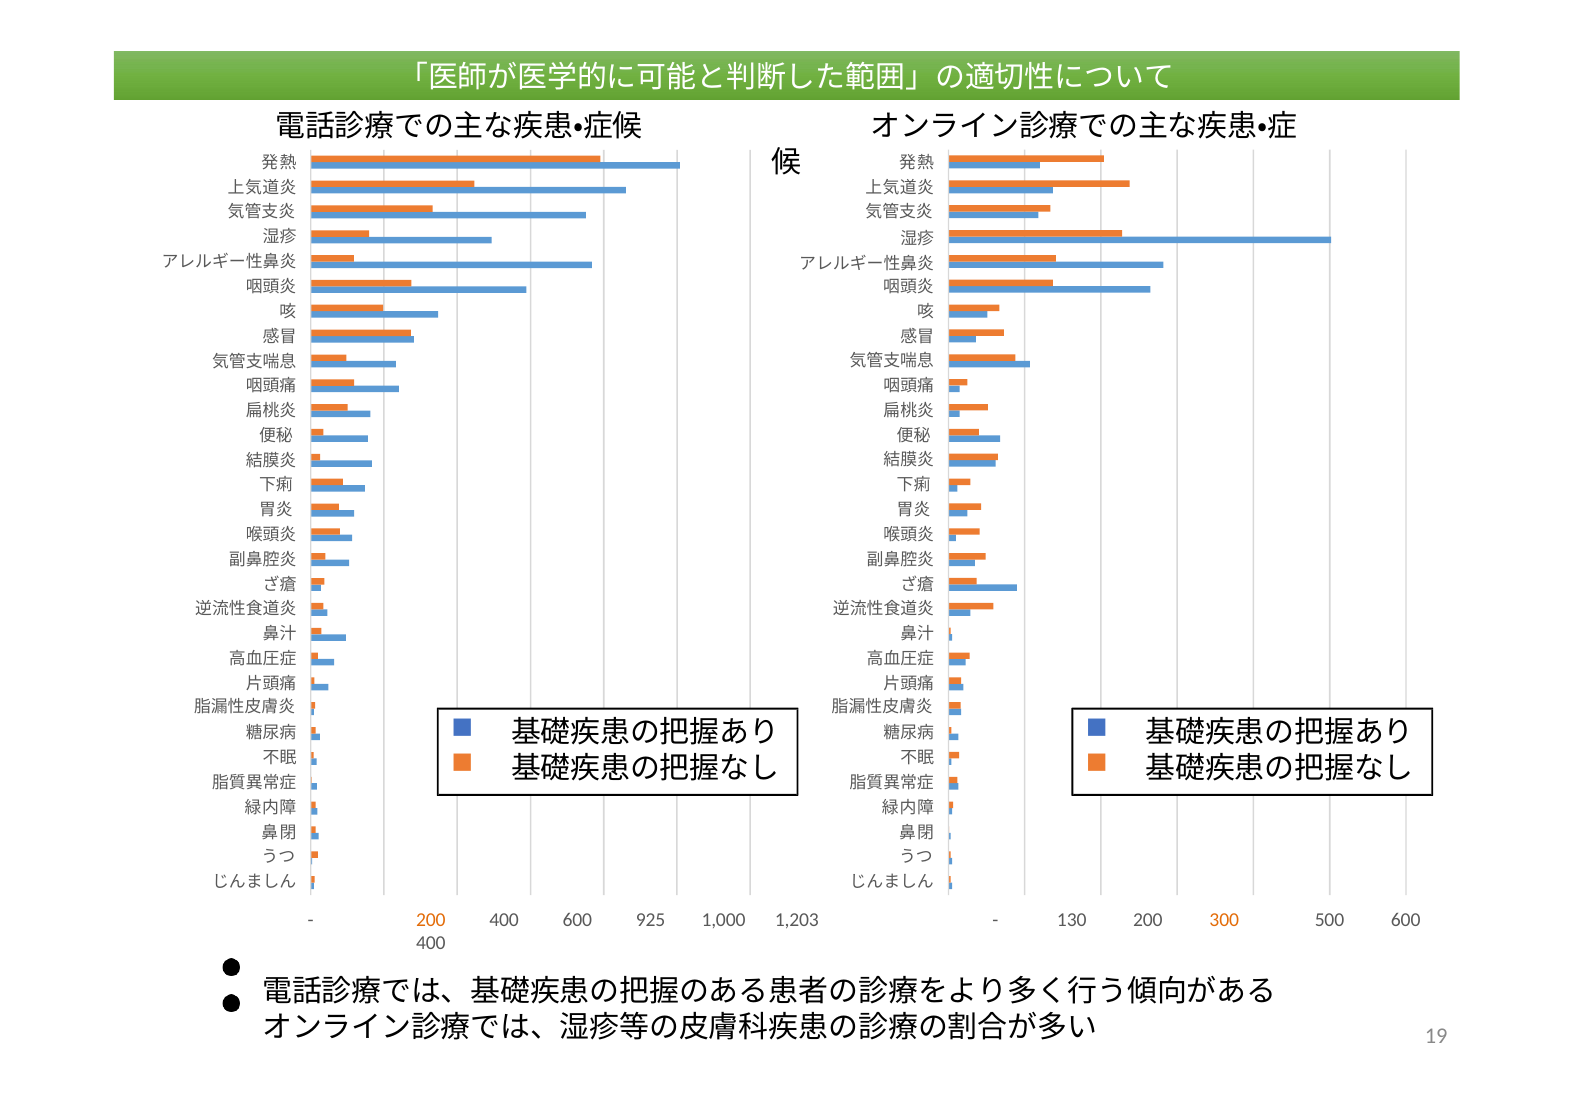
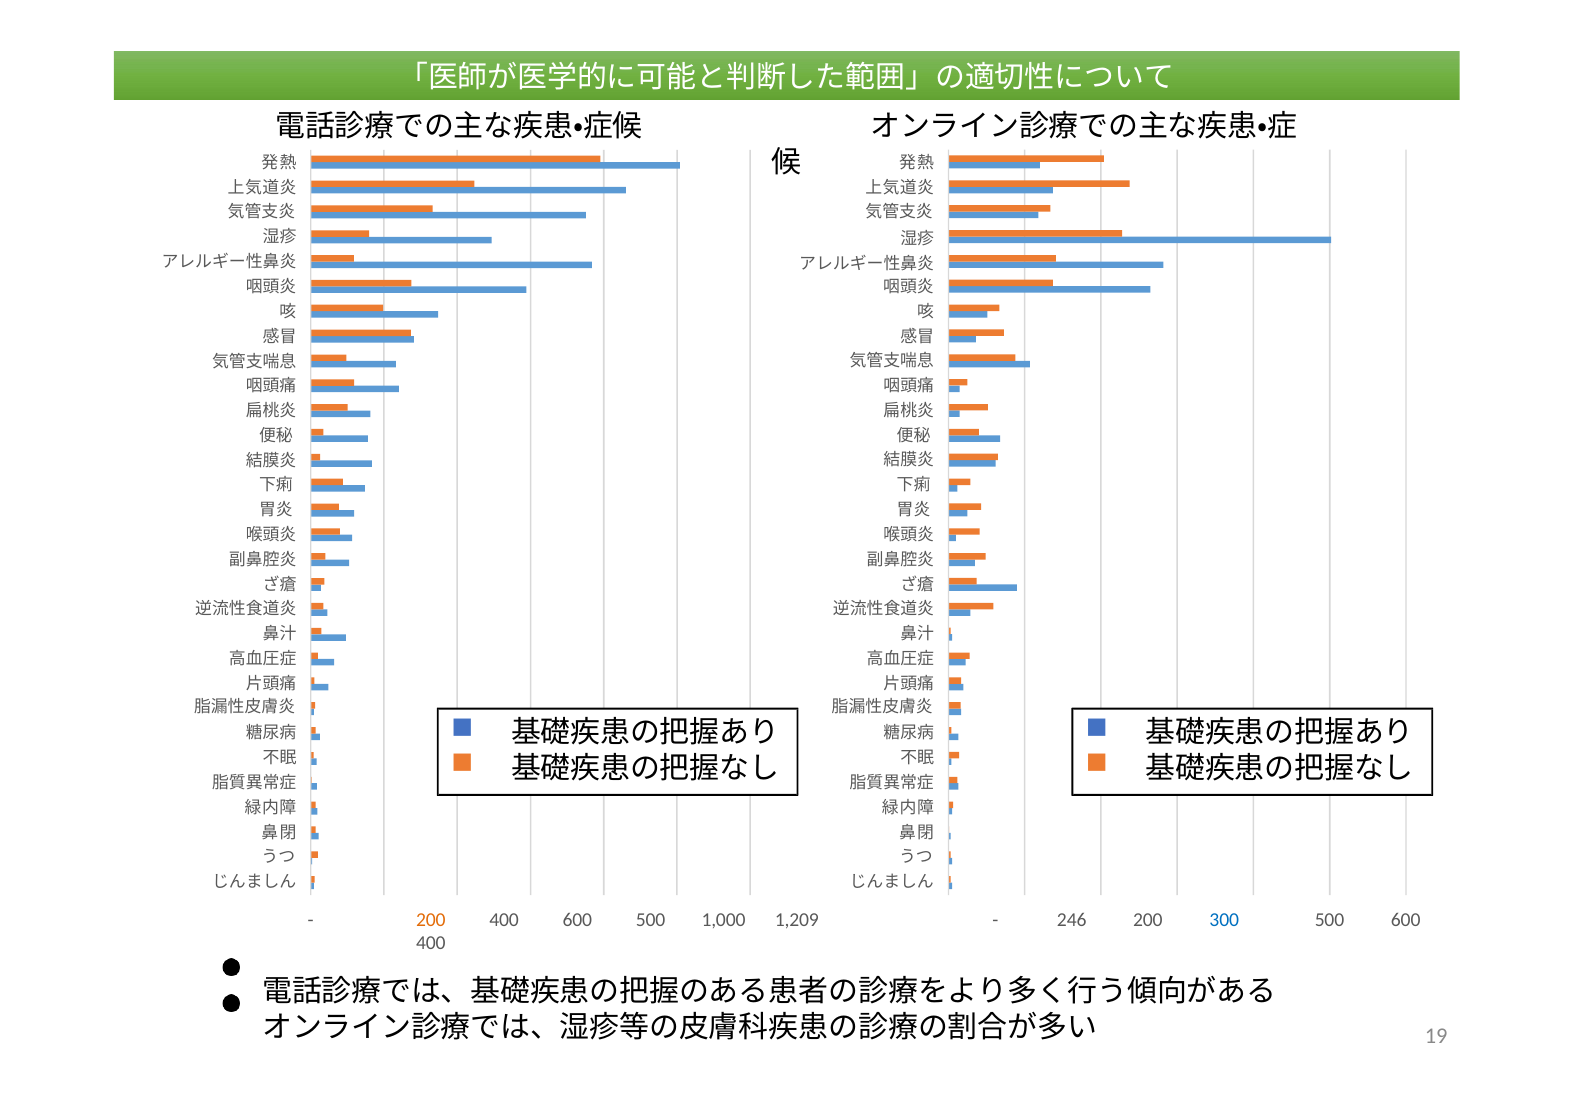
600 925: 925 -> 500 (651, 919)
1,203: 1,203 -> 1,209 (797, 919)
130: 130 -> 246 (1072, 919)
300 colour: orange -> blue (1224, 919)
